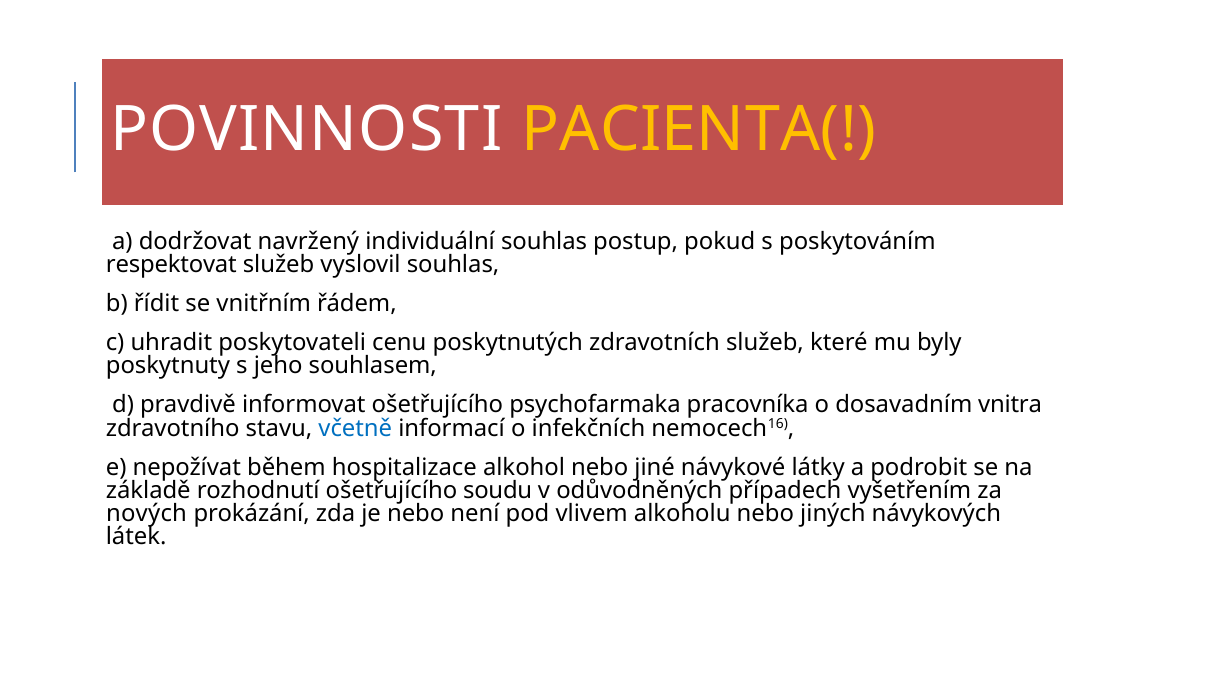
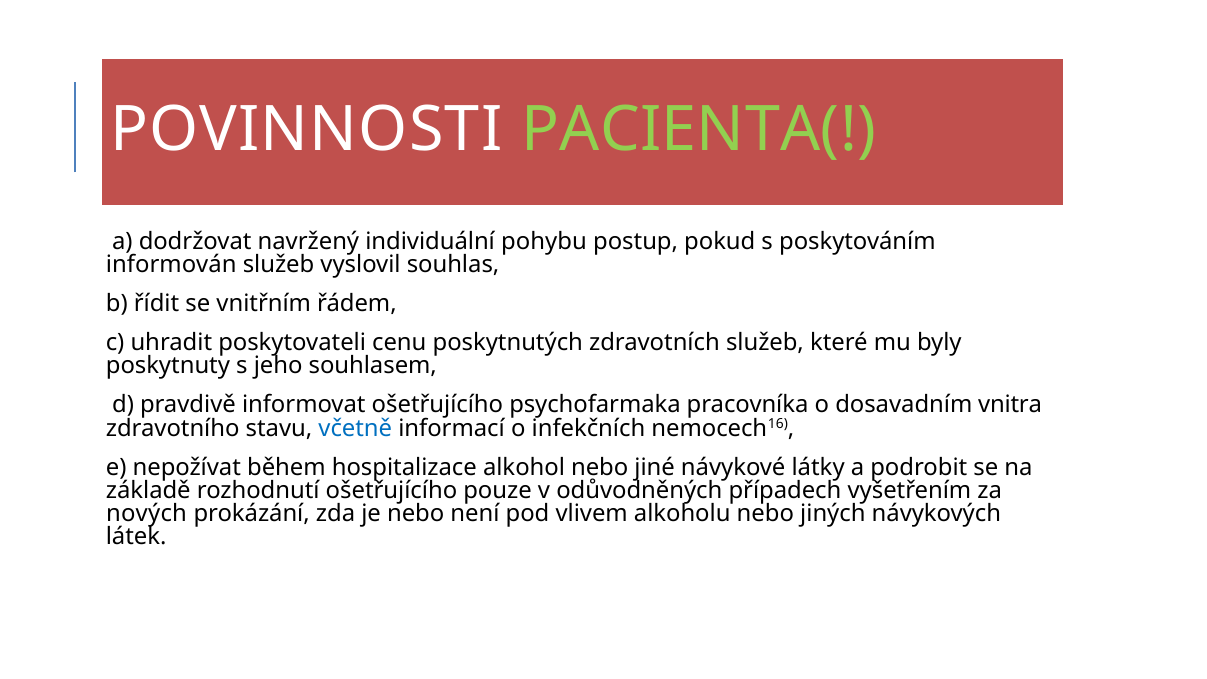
PACIENTA( colour: yellow -> light green (699, 130)
individuální souhlas: souhlas -> pohybu (544, 242)
respektovat: respektovat -> informován (171, 265)
soudu: soudu -> pouze (498, 490)
